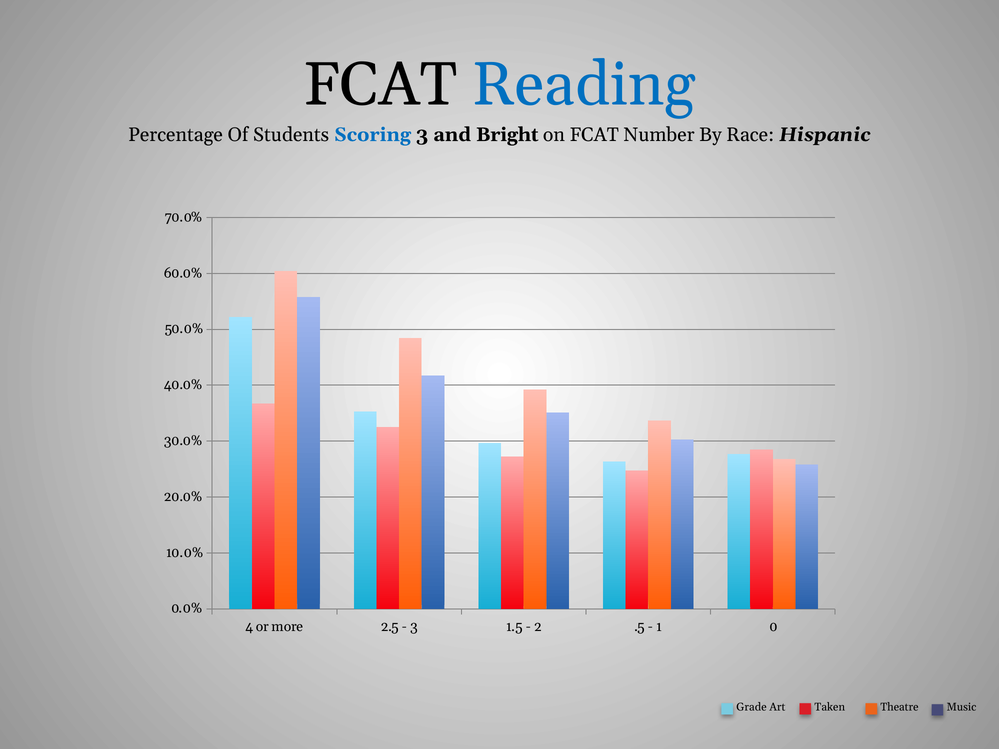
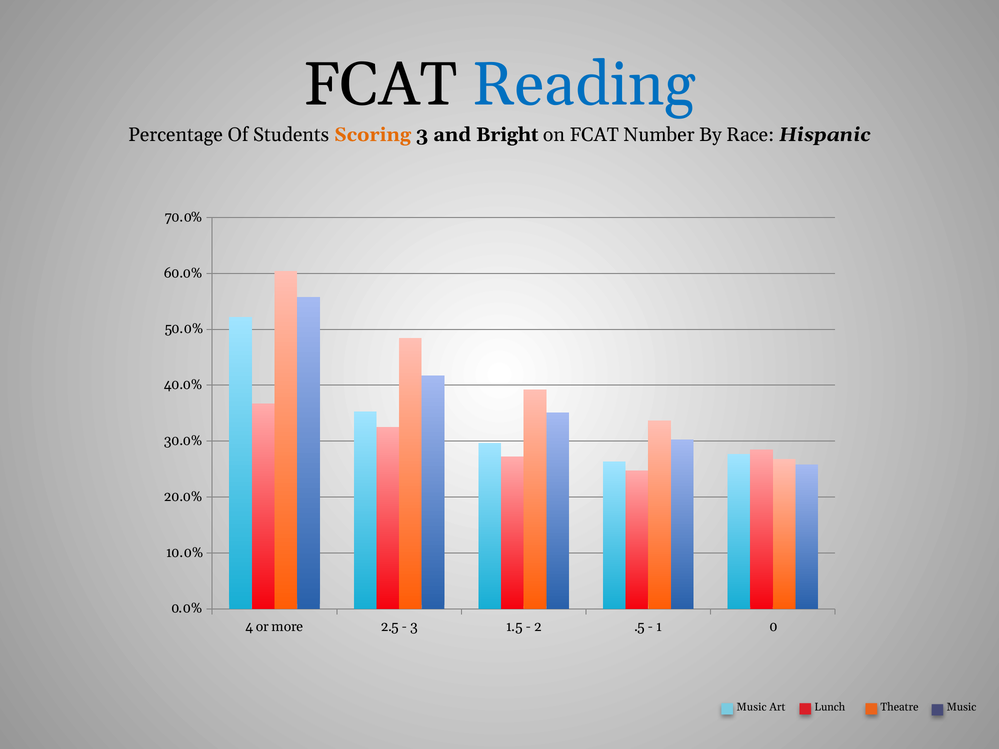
Scoring colour: blue -> orange (373, 135)
Grade: Grade -> Music (751, 707)
Taken: Taken -> Lunch (830, 707)
